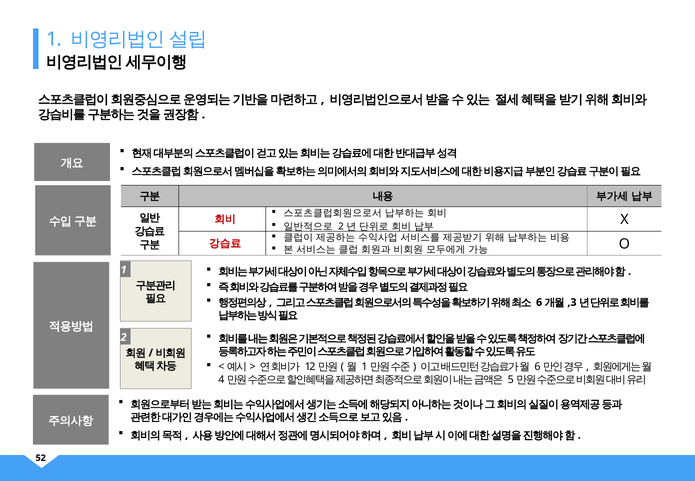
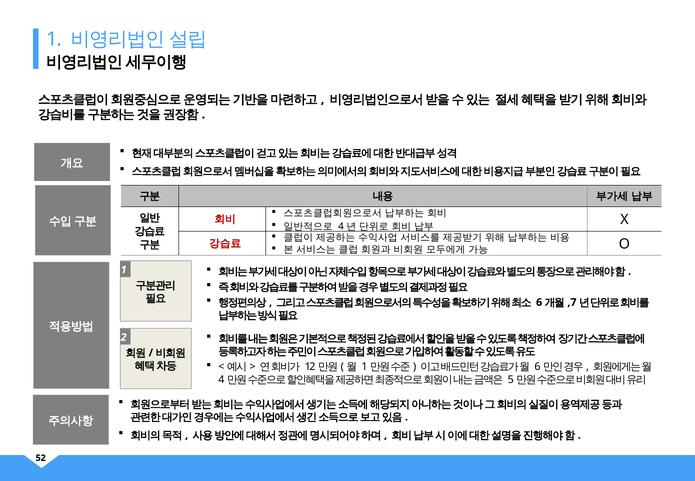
2: 2 -> 4 (341, 227)
3: 3 -> 7 (573, 302)
